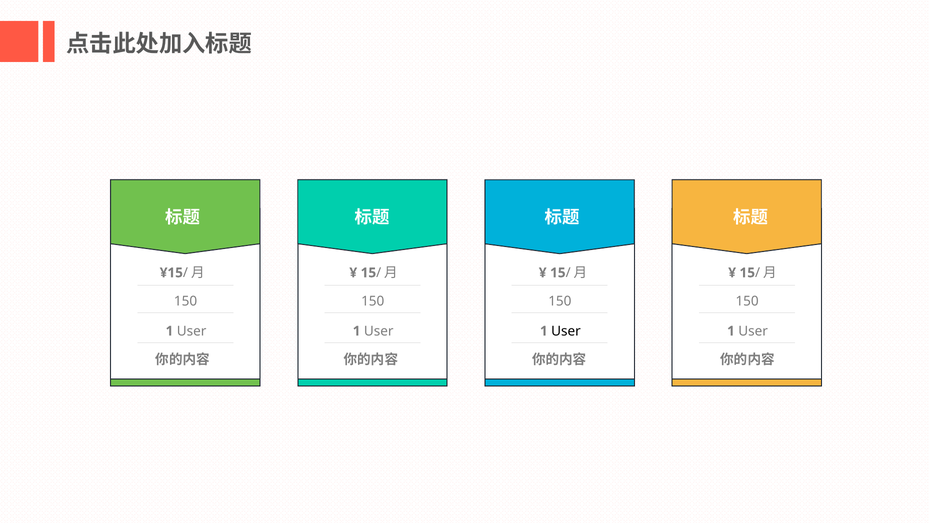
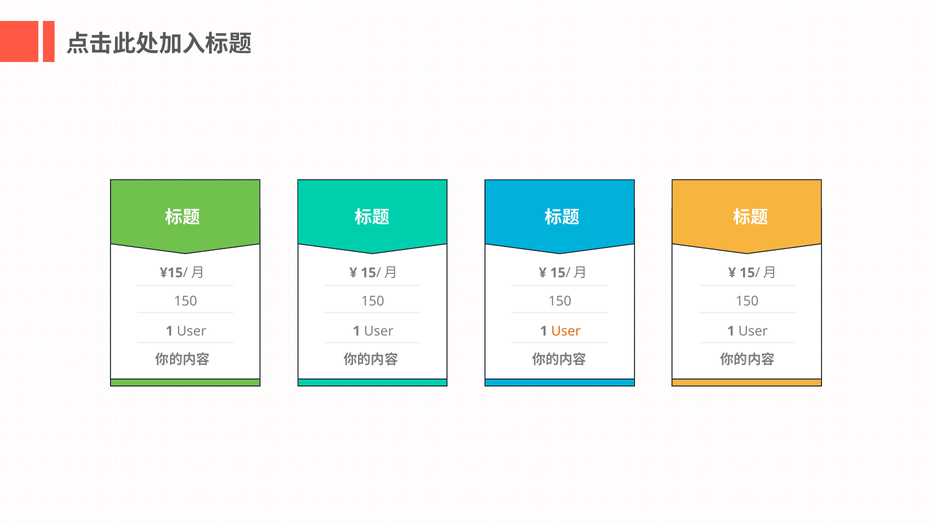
User colour: black -> orange (566, 331)
